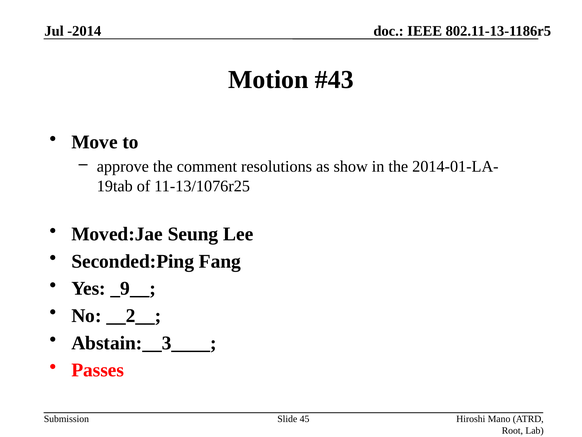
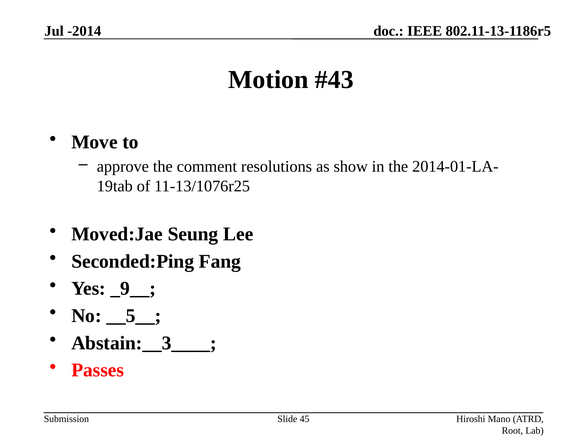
__2__: __2__ -> __5__ (134, 315)
